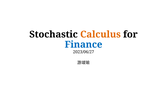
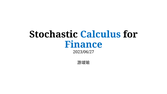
Calculus colour: orange -> blue (100, 34)
